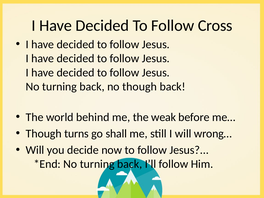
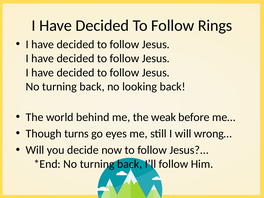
Cross: Cross -> Rings (215, 26)
no though: though -> looking (140, 87)
shall: shall -> eyes (116, 134)
